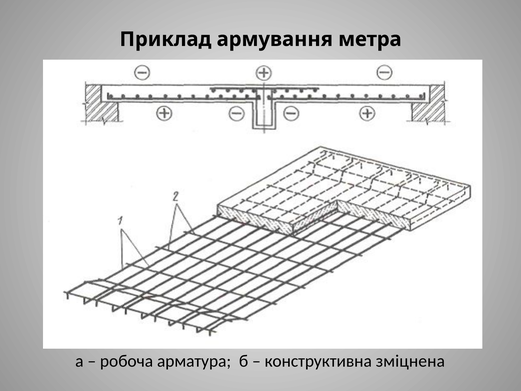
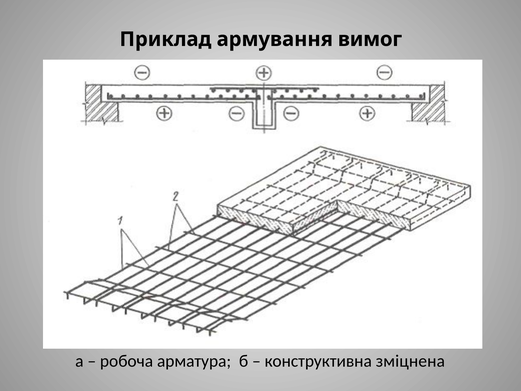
метра: метра -> вимог (370, 39)
